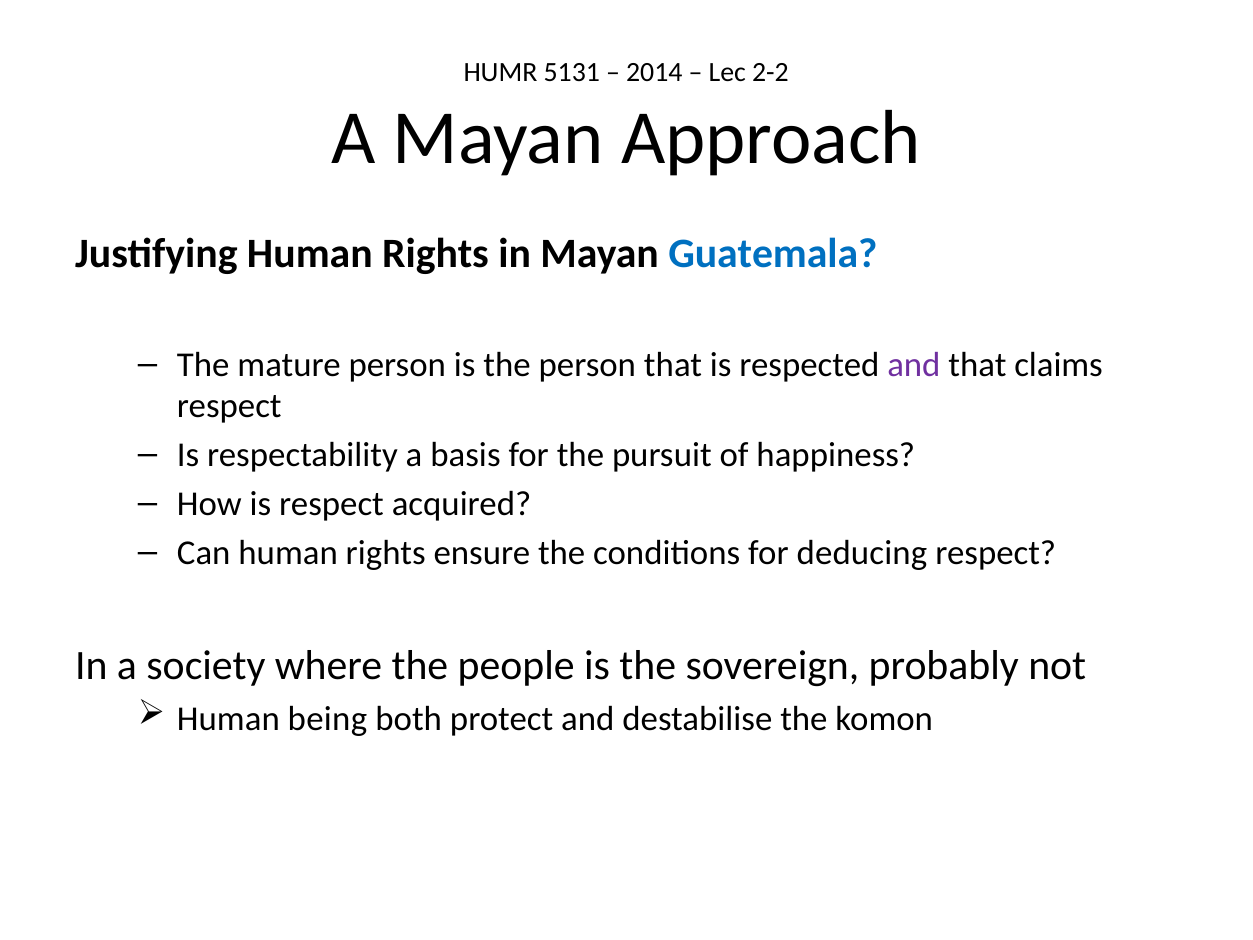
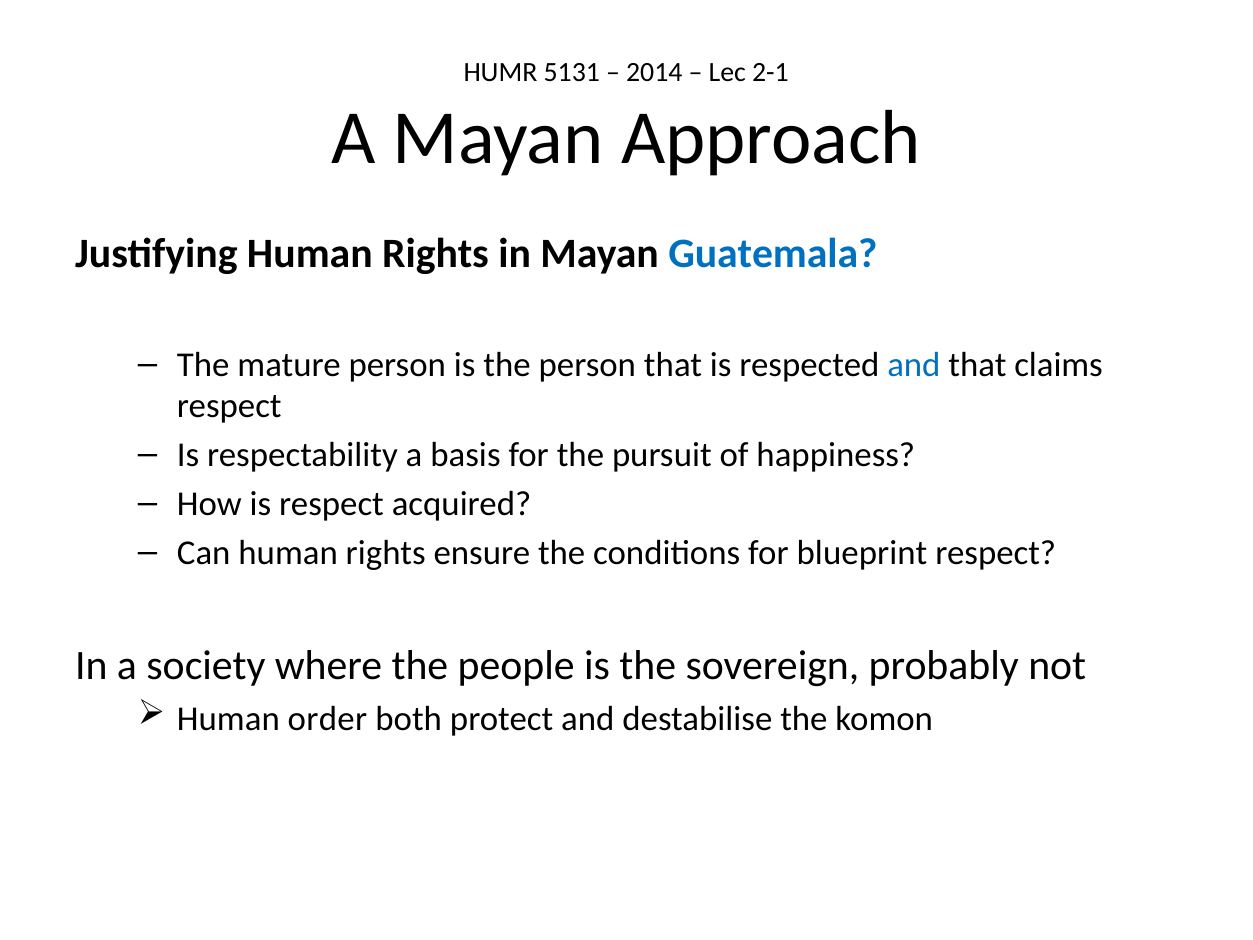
2-2: 2-2 -> 2-1 (770, 72)
and colour: purple -> blue (914, 364)
deducing: deducing -> blueprint (862, 553)
being: being -> order (327, 718)
